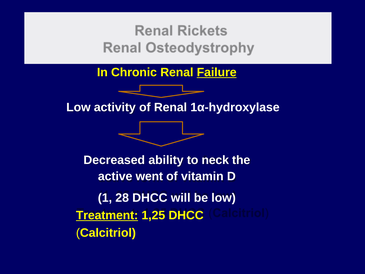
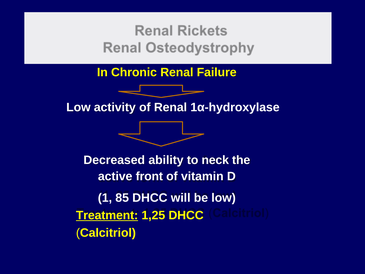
Failure underline: present -> none (217, 72)
went: went -> front (149, 176)
28: 28 -> 85 (122, 198)
